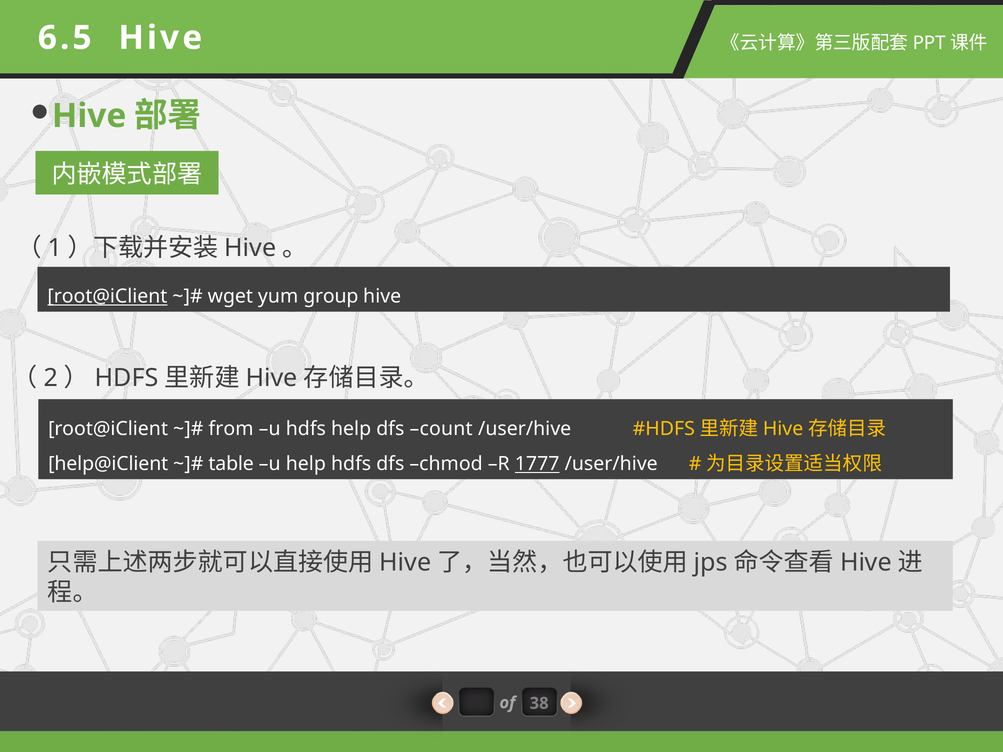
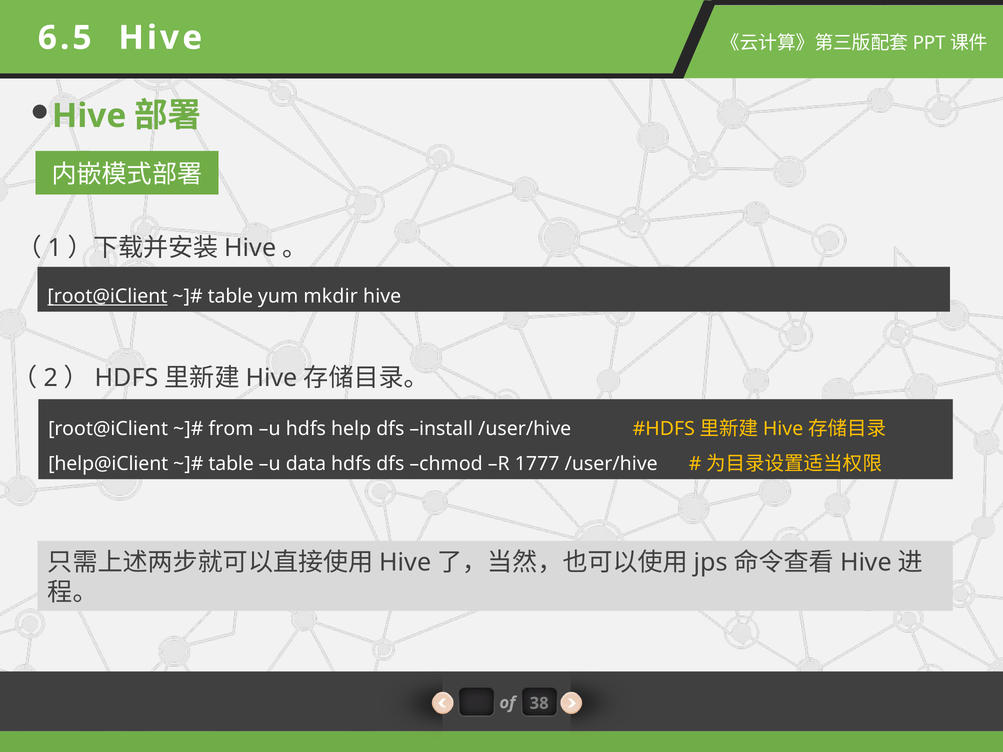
wget: wget -> table (230, 297)
group: group -> mkdir (331, 297)
count: count -> install (441, 429)
u help: help -> data (306, 464)
1777 underline: present -> none (537, 464)
